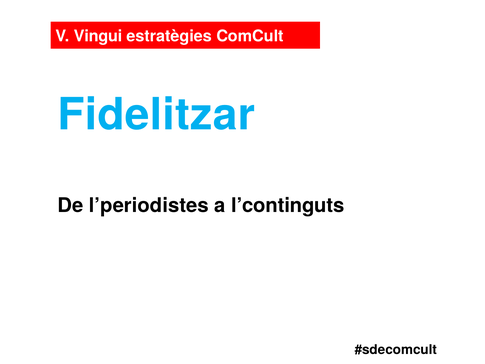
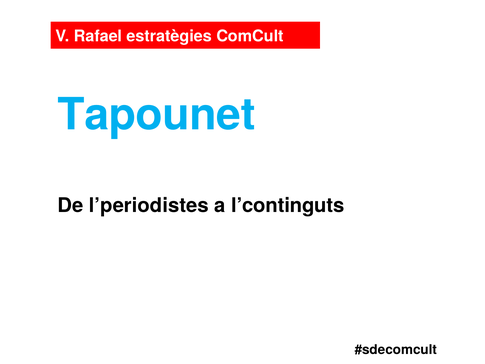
Vingui: Vingui -> Rafael (98, 36)
Fidelitzar: Fidelitzar -> Tapounet (157, 115)
